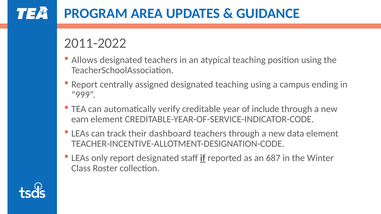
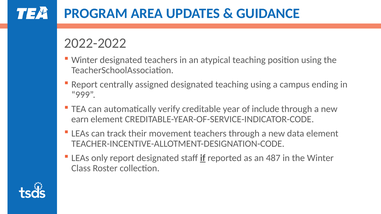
2011-2022: 2011-2022 -> 2022-2022 (95, 43)
Allows: Allows -> Winter (85, 60)
dashboard: dashboard -> movement (170, 134)
687: 687 -> 487 (273, 158)
